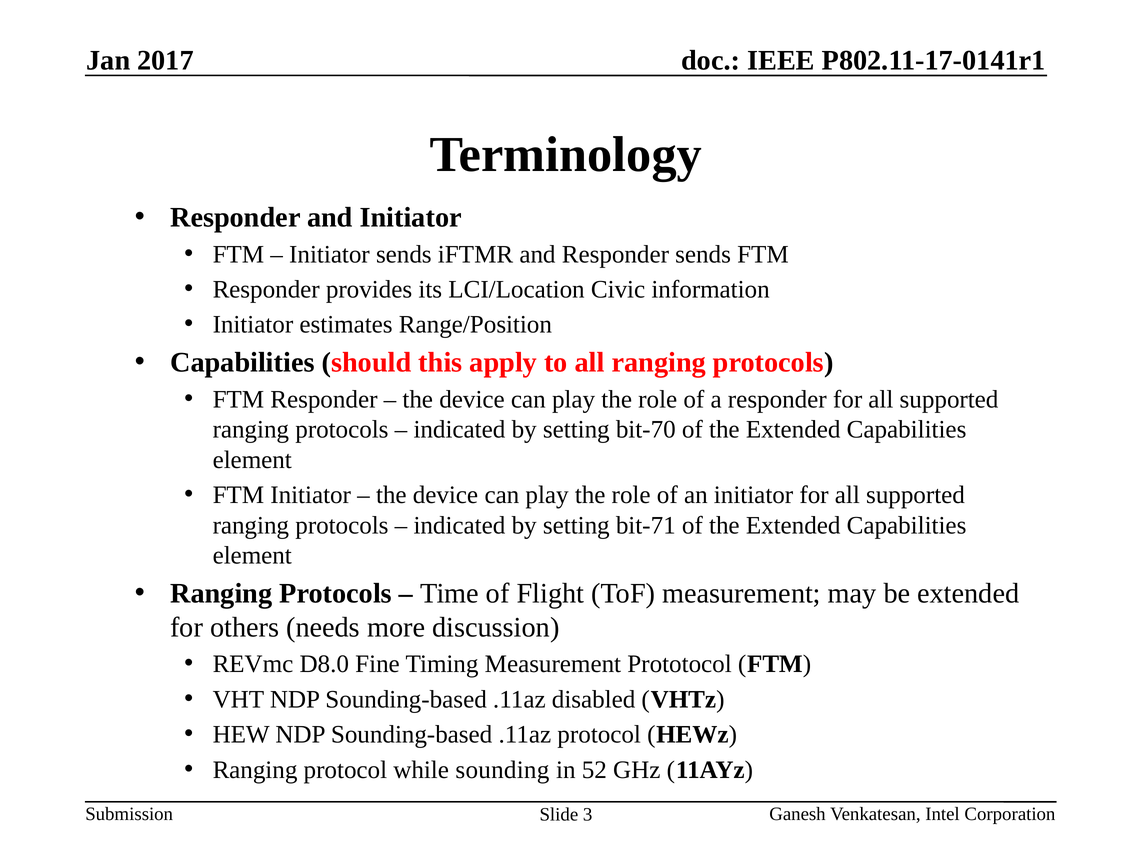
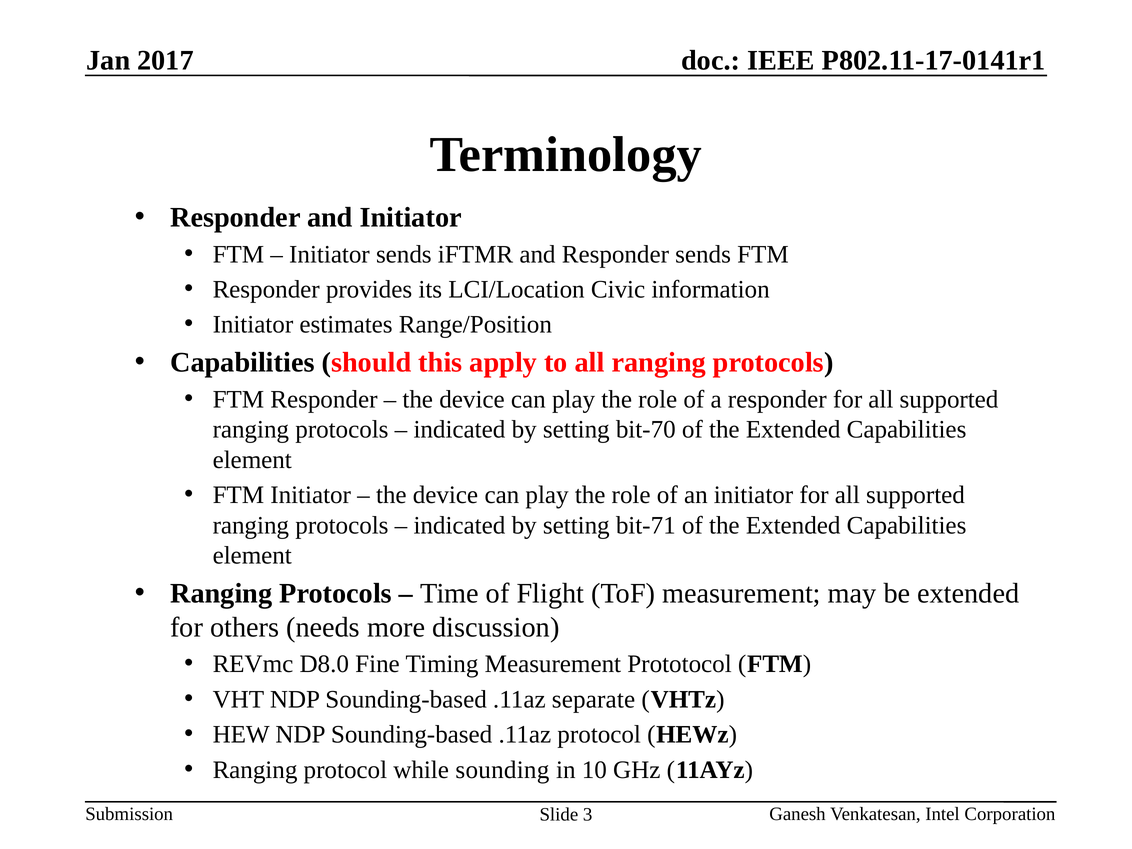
disabled: disabled -> separate (593, 699)
52: 52 -> 10 (594, 770)
